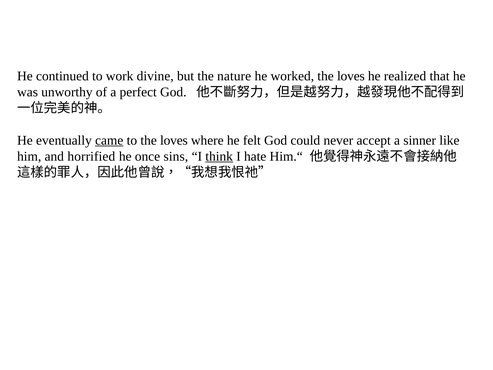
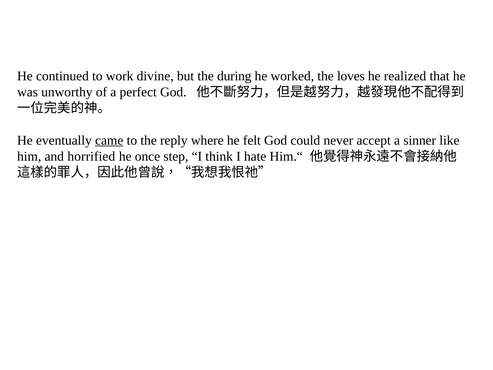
nature: nature -> during (234, 76)
to the loves: loves -> reply (174, 140)
sins: sins -> step (176, 156)
think underline: present -> none (219, 156)
